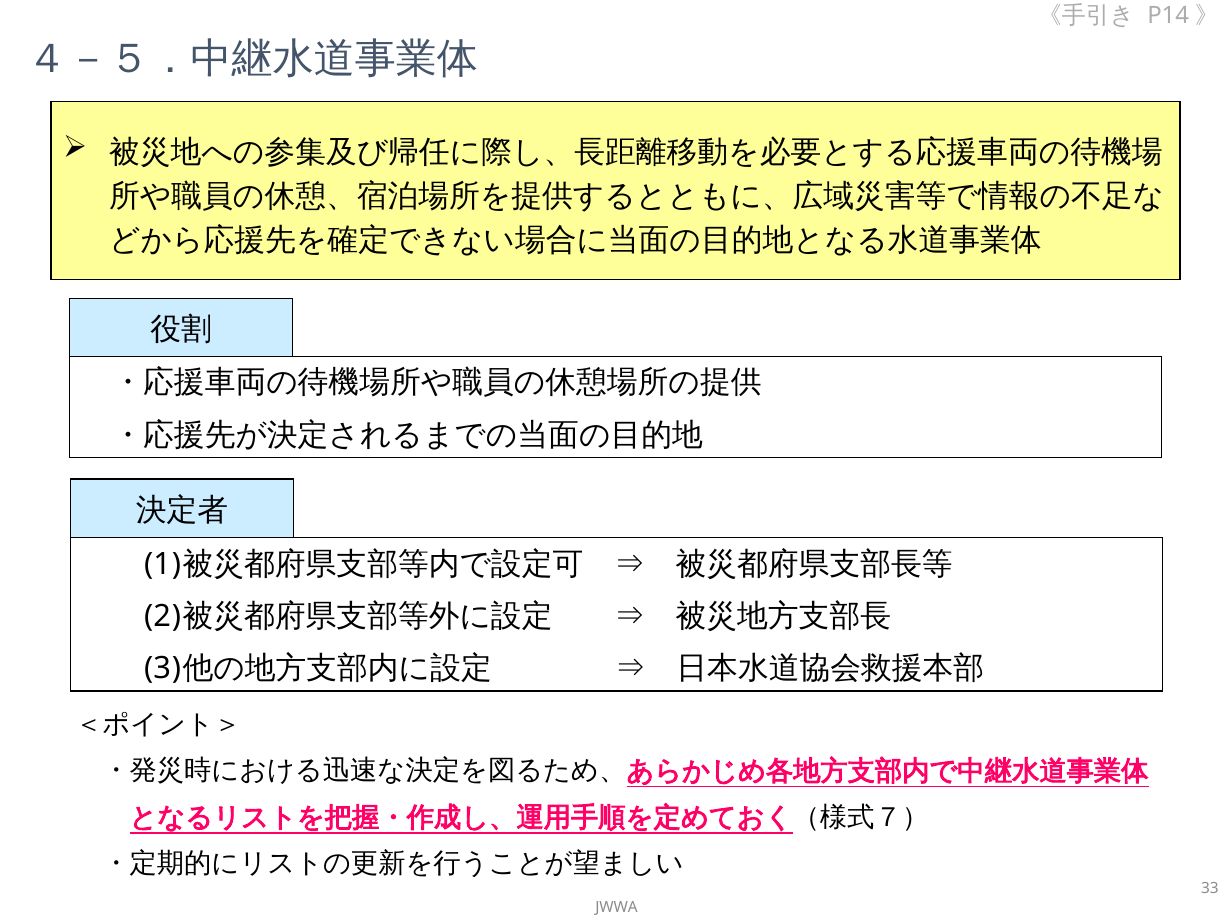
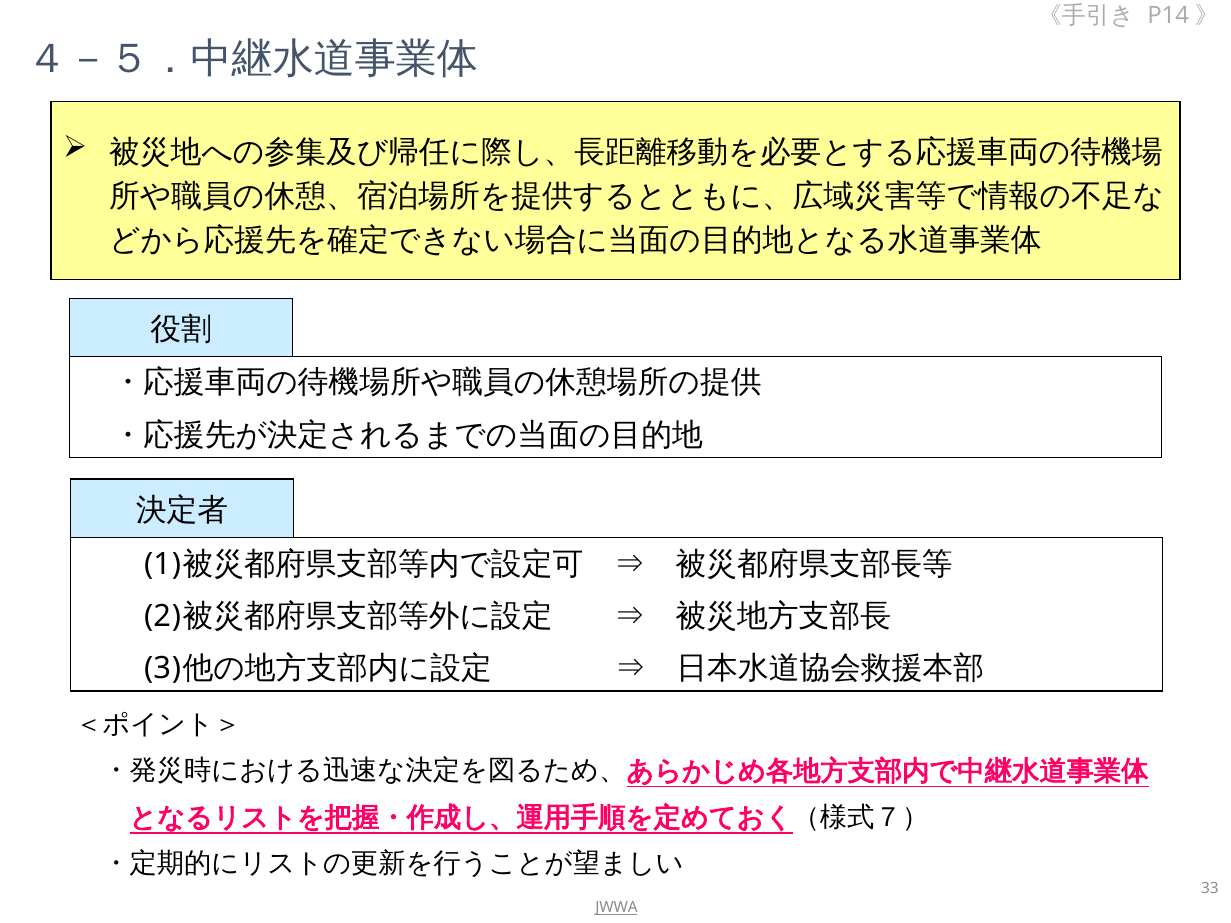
JWWA underline: none -> present (616, 908)
